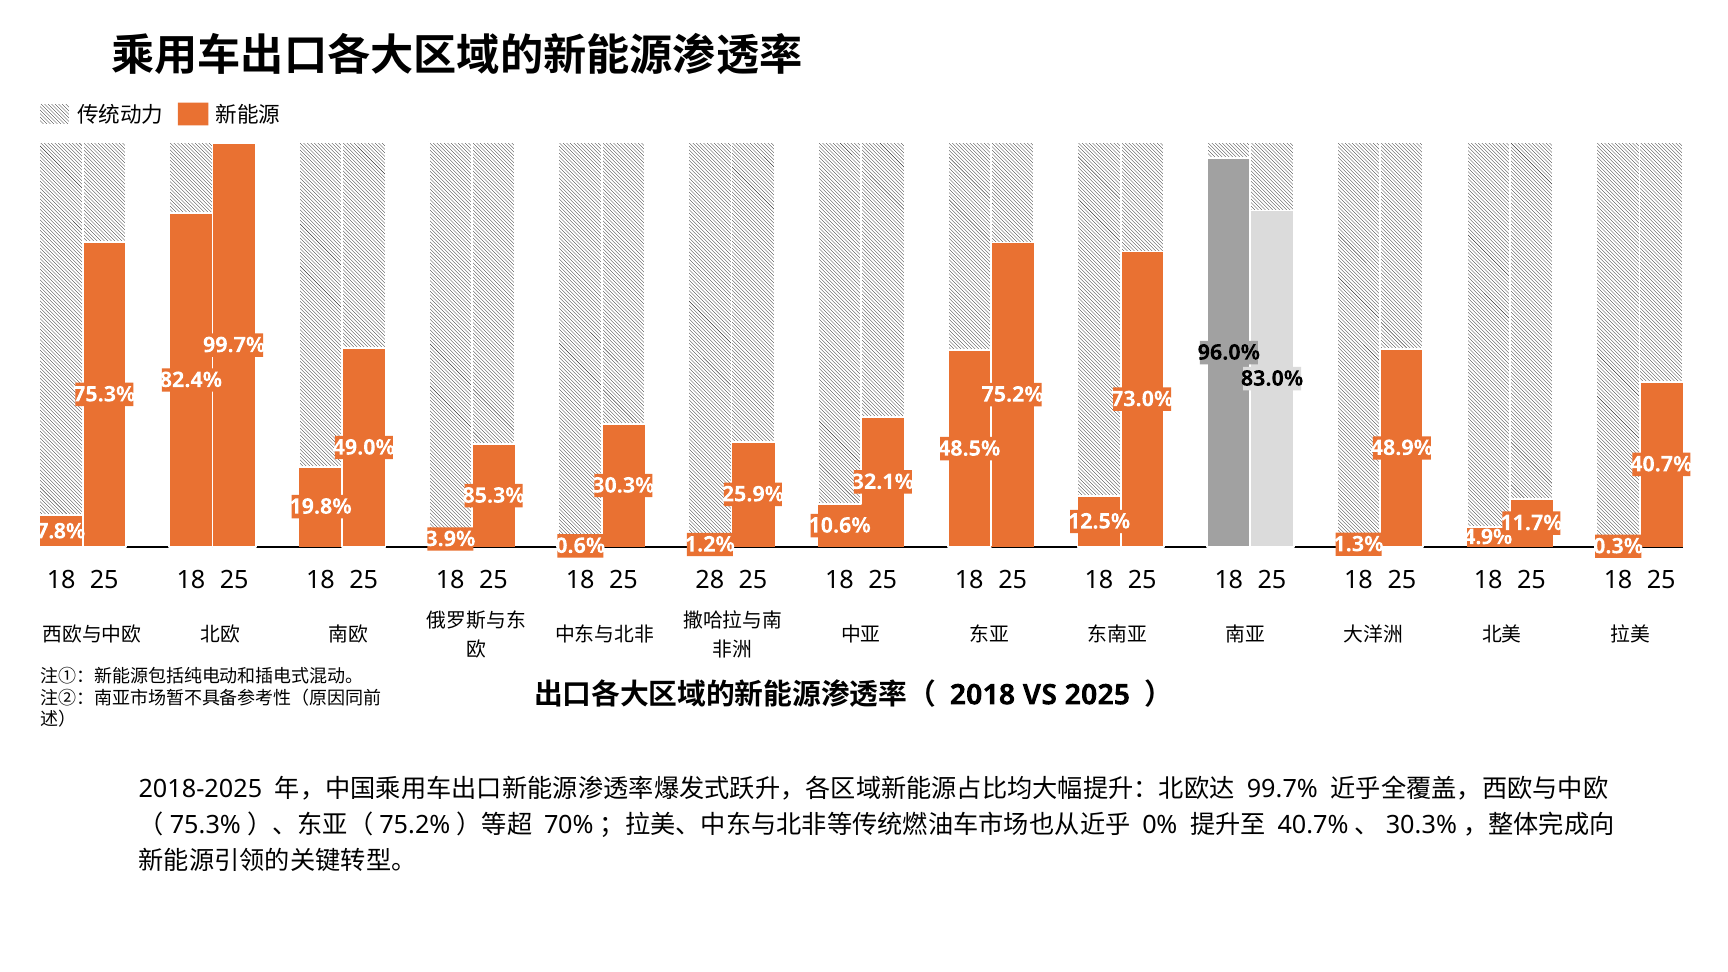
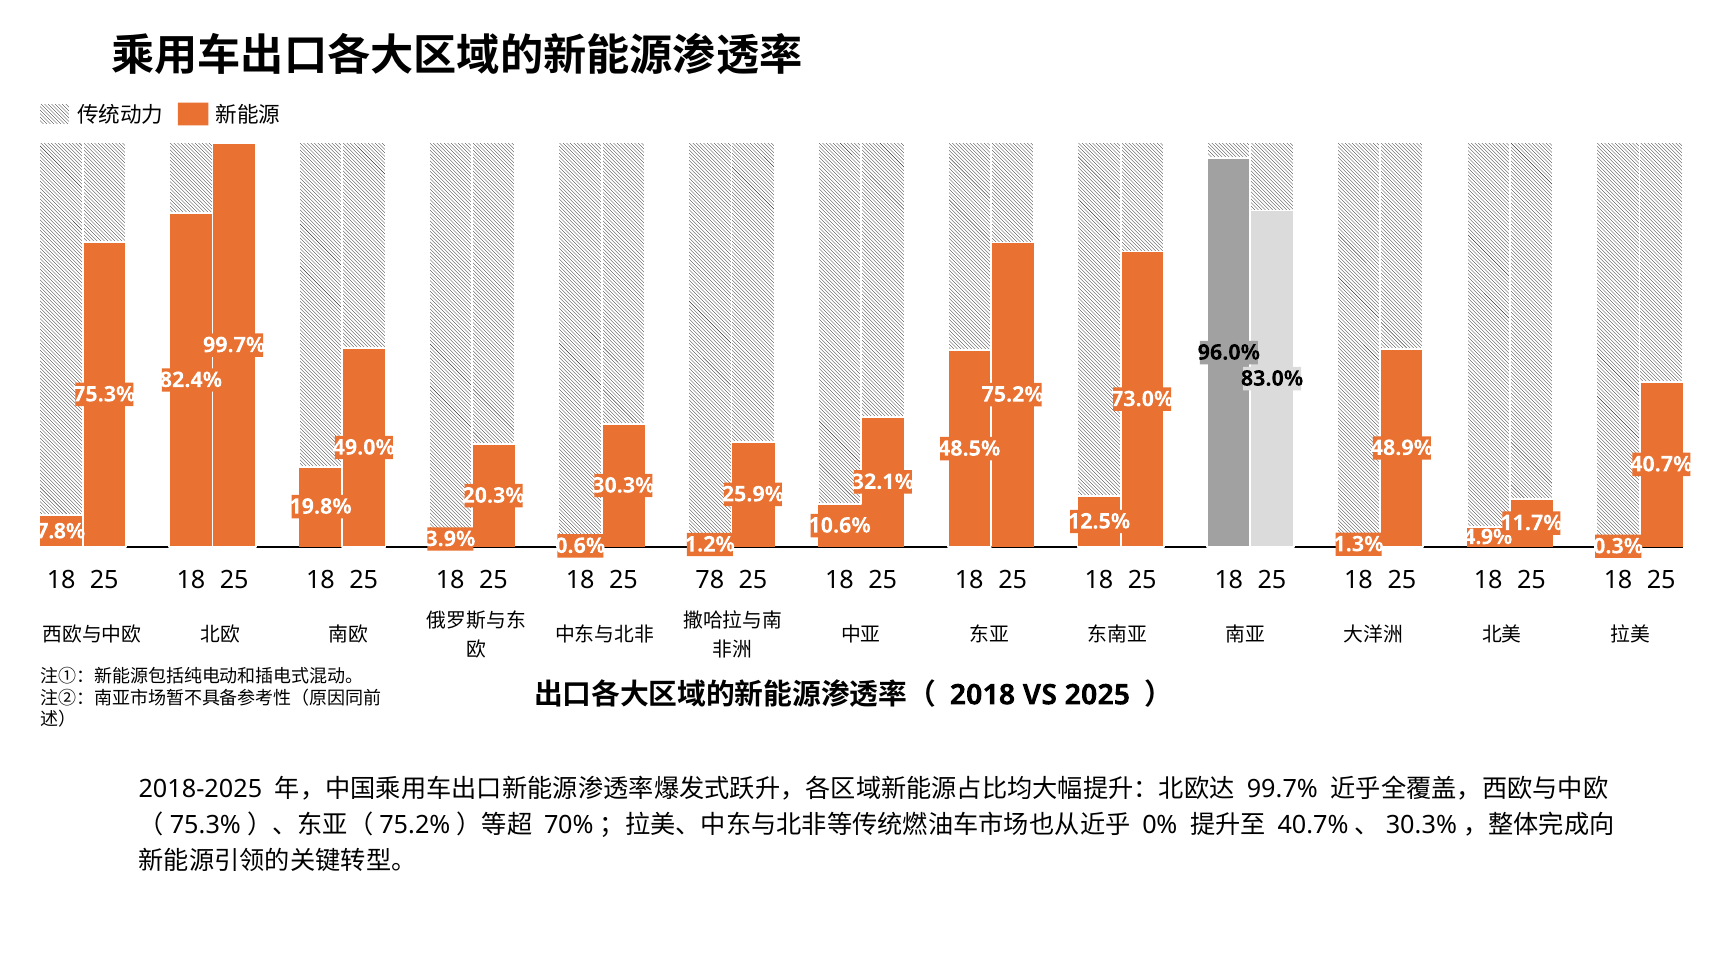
85.3%: 85.3% -> 20.3% (494, 496)
28: 28 -> 78 (710, 580)
